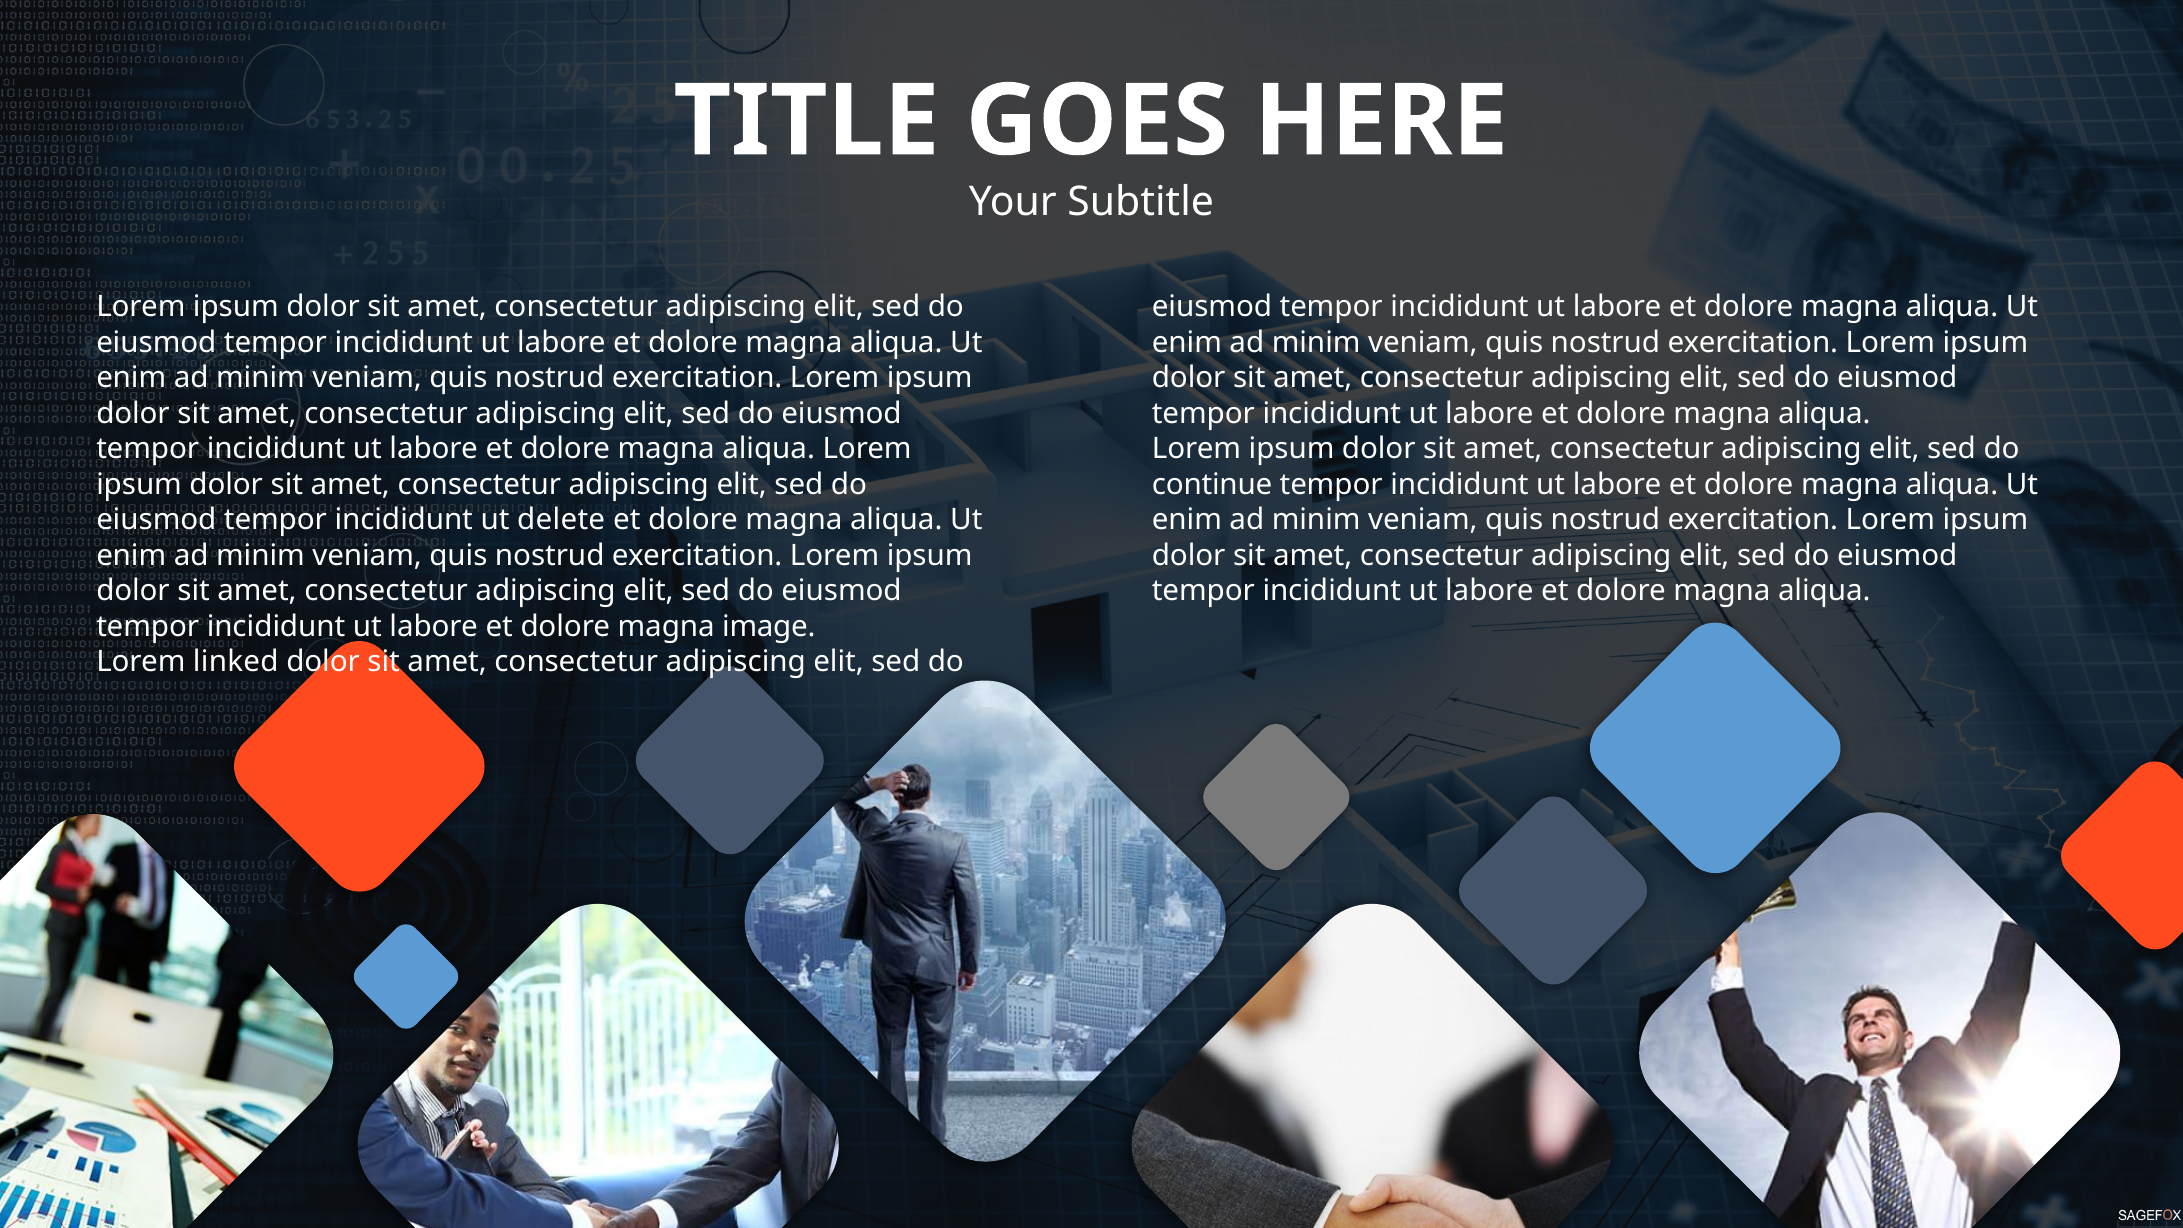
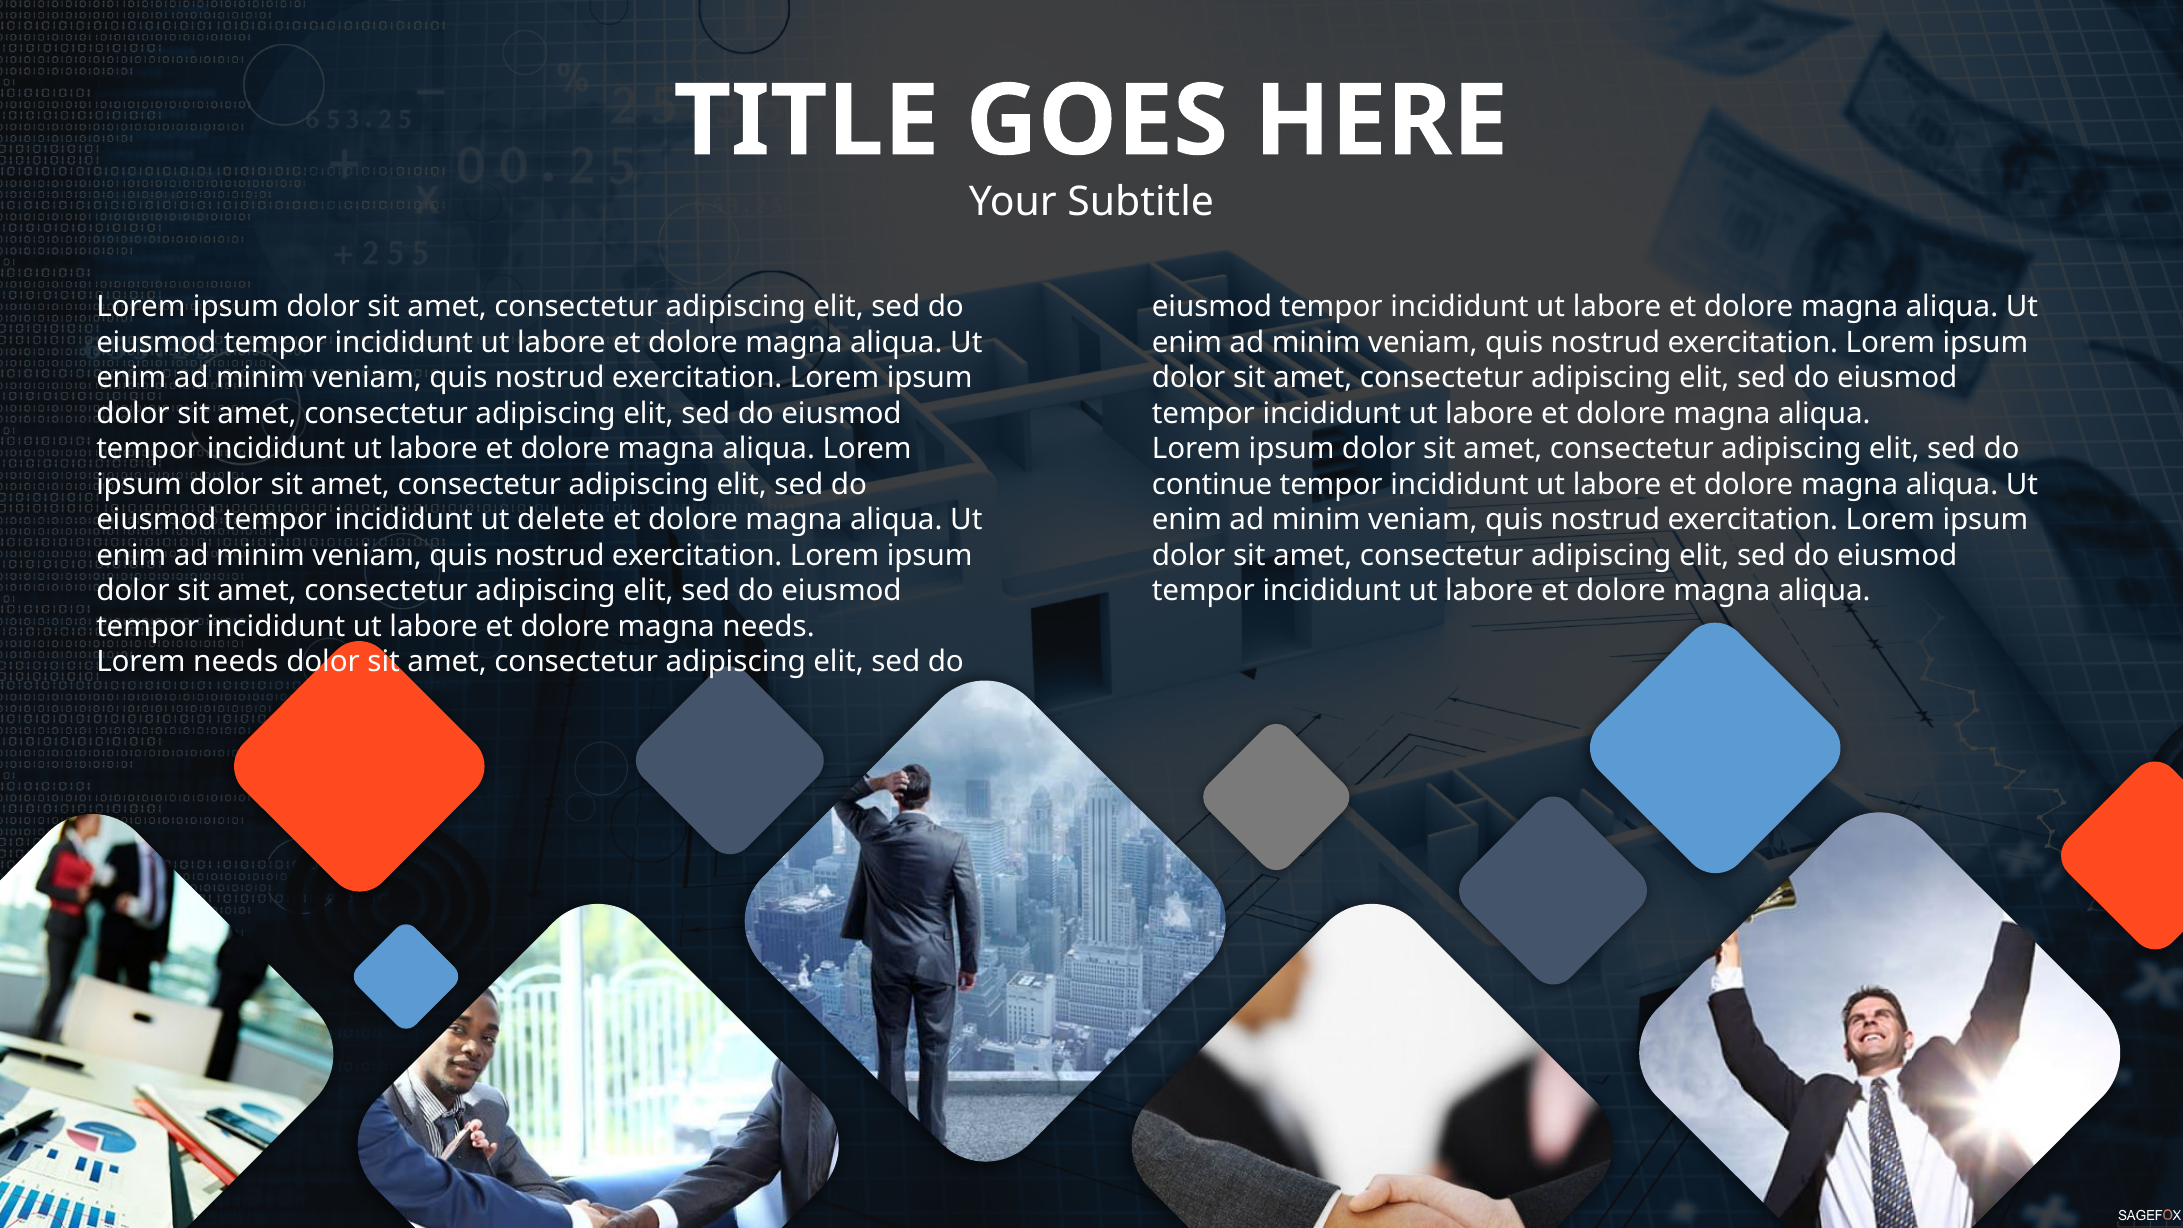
magna image: image -> needs (769, 627)
Lorem linked: linked -> needs (236, 662)
